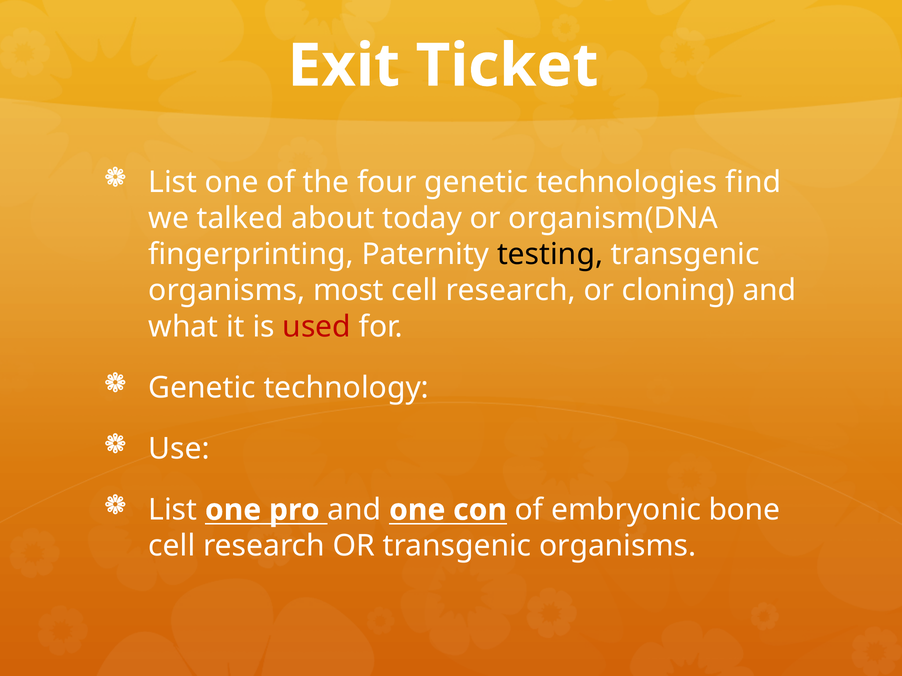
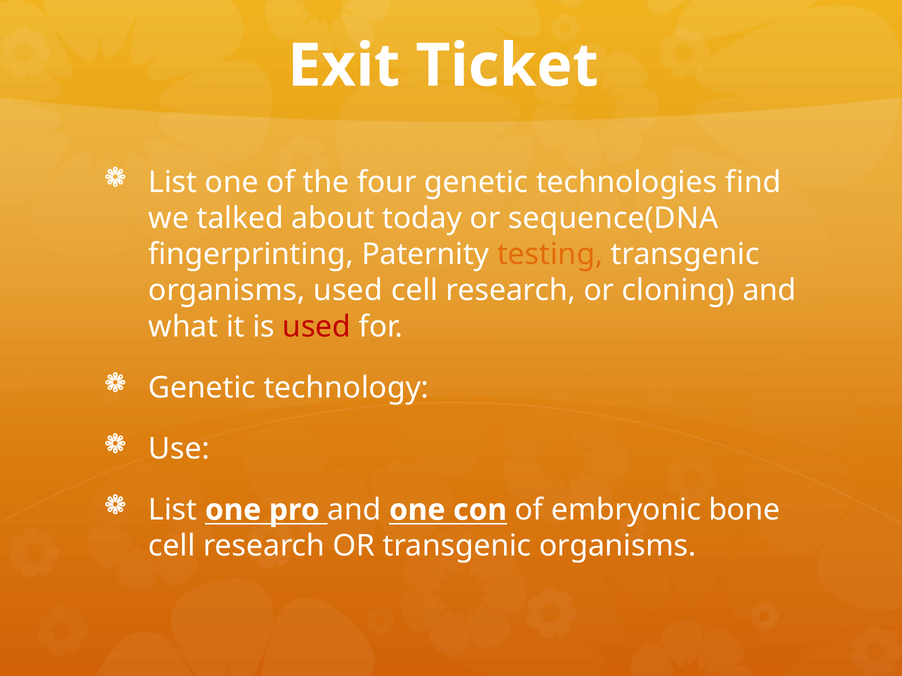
organism(DNA: organism(DNA -> sequence(DNA (613, 219)
testing colour: black -> orange (550, 255)
organisms most: most -> used (348, 291)
